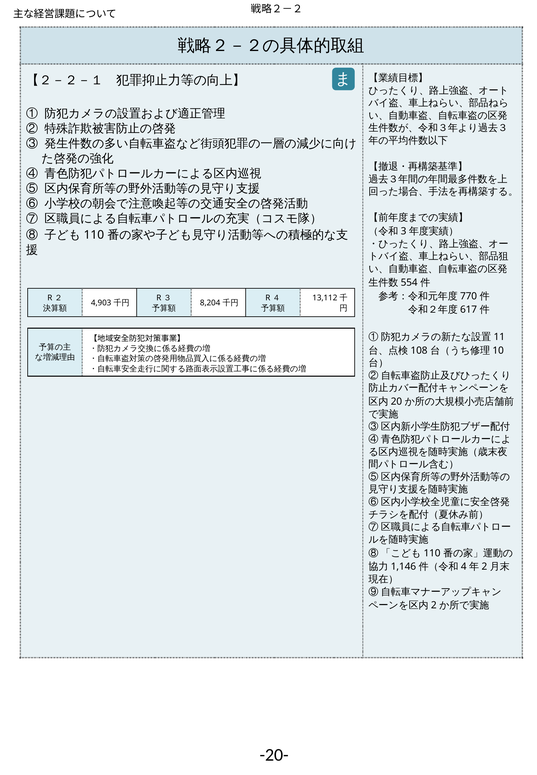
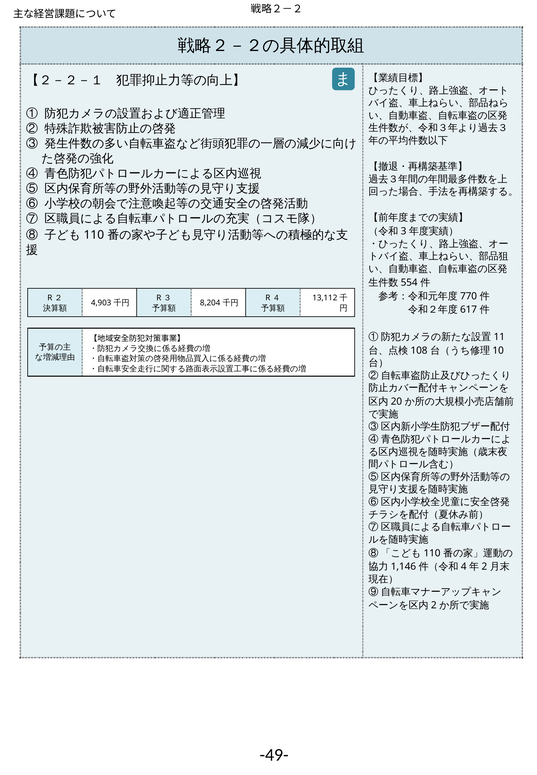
-20-: -20- -> -49- (274, 756)
